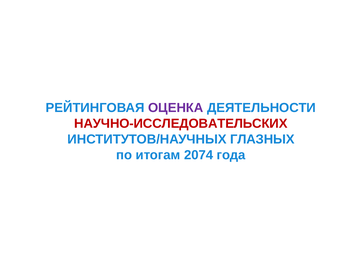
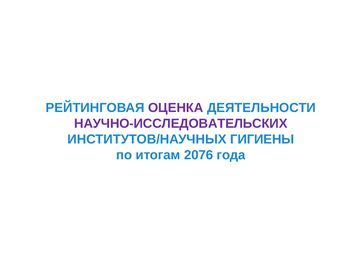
НАУЧНО-ИССЛЕДОВАТЕЛЬСКИХ colour: red -> purple (181, 123)
ГЛАЗНЫХ: ГЛАЗНЫХ -> ГИГИЕНЫ (262, 139)
2074: 2074 -> 2076 (199, 155)
